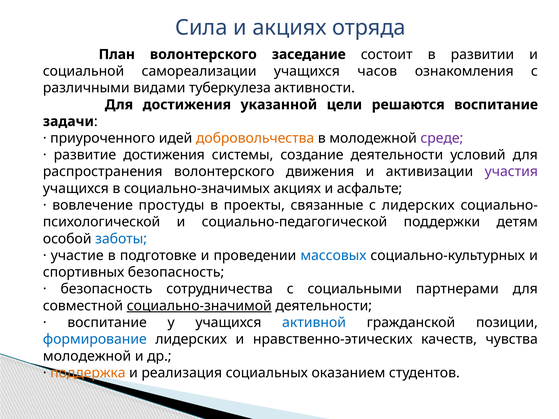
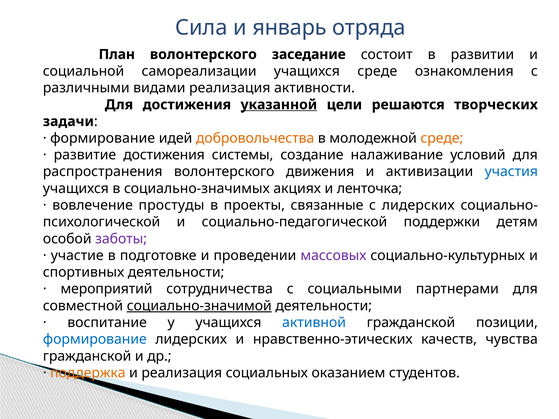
и акциях: акциях -> январь (290, 28)
учащихся часов: часов -> среде (377, 71)
видами туберкулеза: туберкулеза -> реализация (230, 88)
указанной underline: none -> present (279, 105)
решаются воспитание: воспитание -> творческих (496, 105)
приуроченного: приуроченного -> формирование (103, 138)
среде colour: purple -> orange (442, 138)
создание деятельности: деятельности -> налаживание (397, 155)
участия colour: purple -> blue (511, 172)
асфальте: асфальте -> ленточка (370, 189)
заботы colour: blue -> purple (121, 239)
массовых colour: blue -> purple (333, 256)
спортивных безопасность: безопасность -> деятельности (176, 272)
безопасность: безопасность -> мероприятий (106, 289)
молодежной: молодежной -> гражданской (87, 356)
